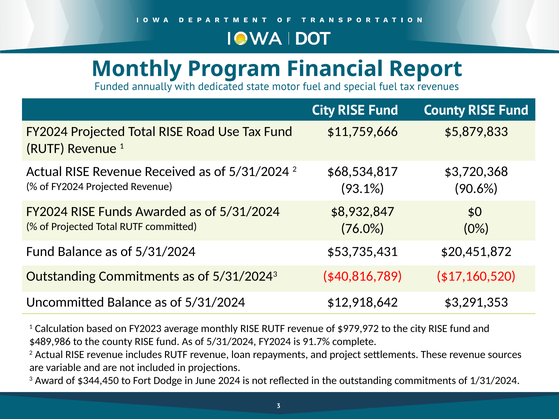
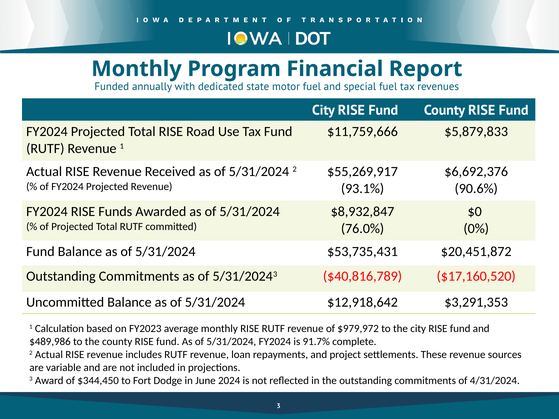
$68,534,817: $68,534,817 -> $55,269,917 (363, 172)
$3,720,368: $3,720,368 -> $6,692,376 (476, 172)
1/31/2024: 1/31/2024 -> 4/31/2024 (495, 381)
